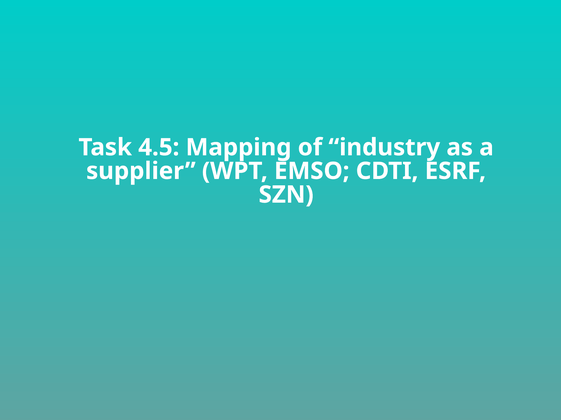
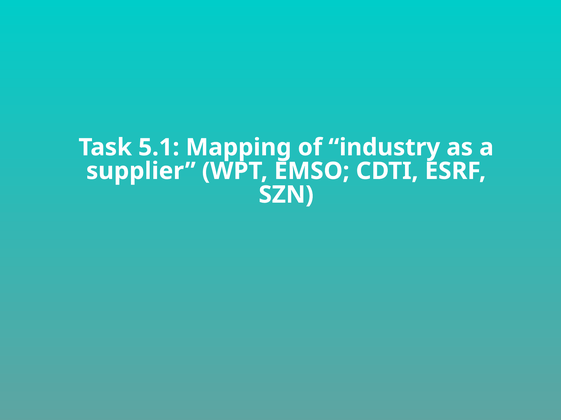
4.5: 4.5 -> 5.1 (159, 148)
